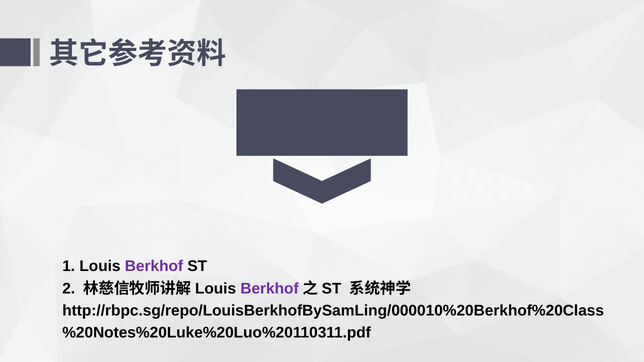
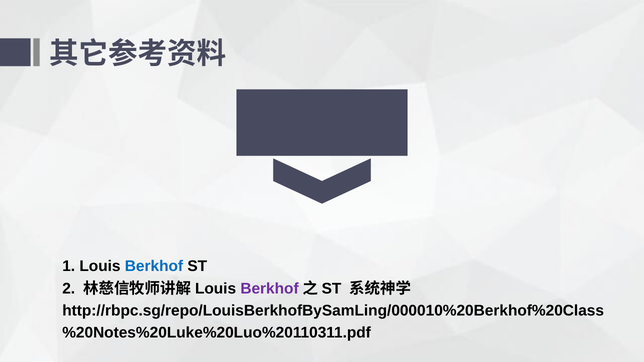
Berkhof colour: purple -> blue (154, 266)
